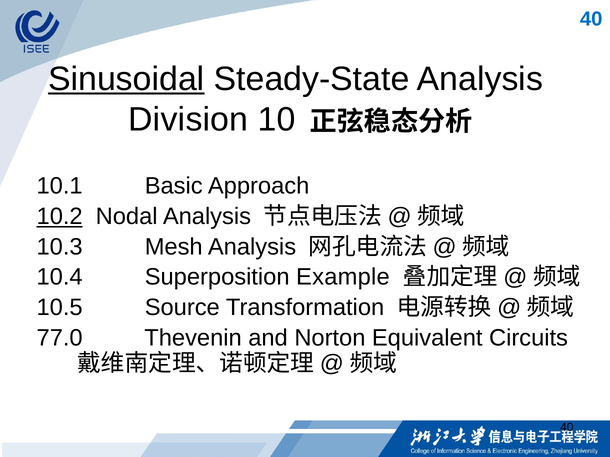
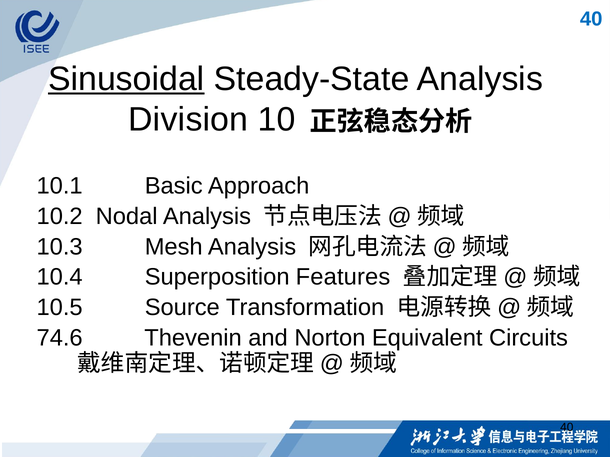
10.2 underline: present -> none (60, 217)
Example: Example -> Features (343, 277)
77.0: 77.0 -> 74.6 (60, 338)
